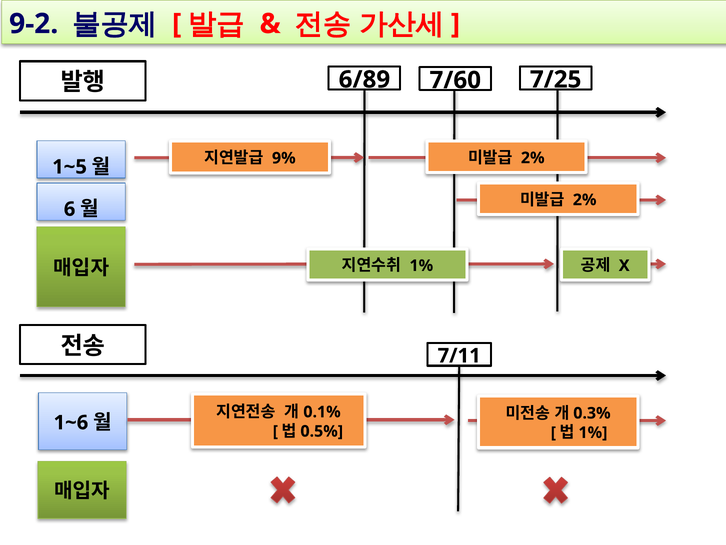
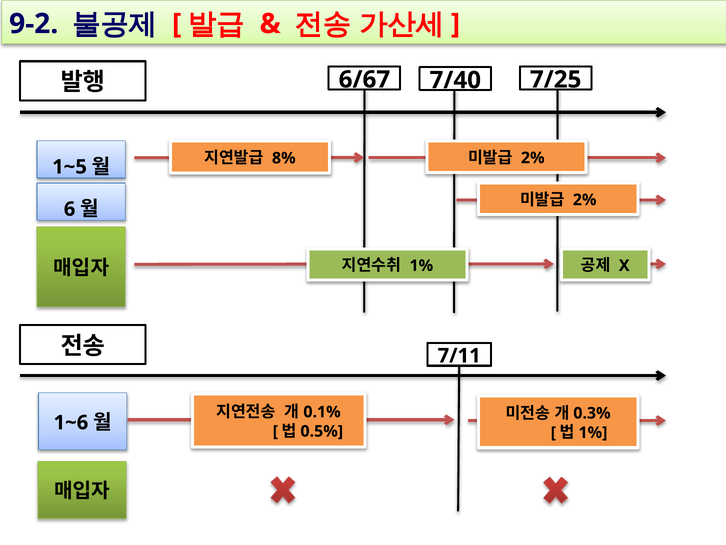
6/89: 6/89 -> 6/67 (364, 80)
7/60: 7/60 -> 7/40 (455, 80)
9%: 9% -> 8% (284, 158)
